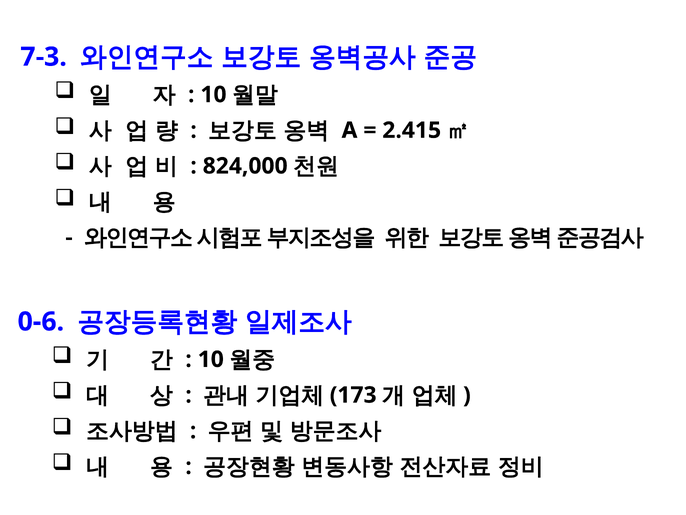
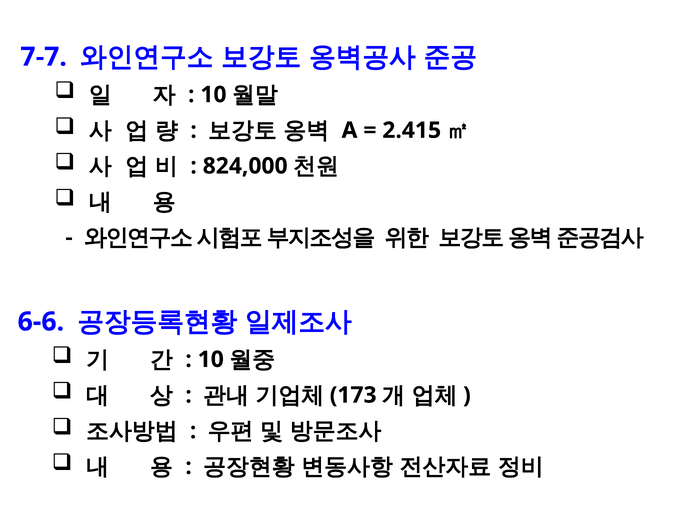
7-3: 7-3 -> 7-7 (44, 57)
0-6: 0-6 -> 6-6 (41, 321)
